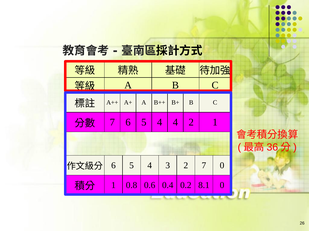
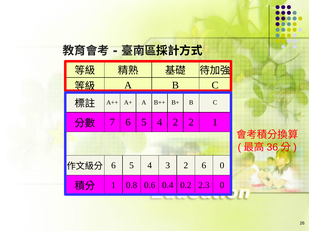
4 4: 4 -> 2 (175, 123)
2 7: 7 -> 6 (204, 166)
8.1: 8.1 -> 2.3 (204, 186)
